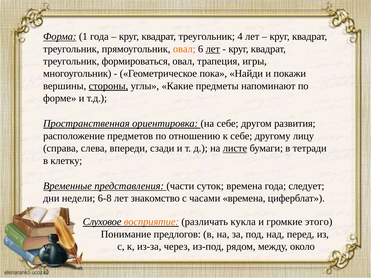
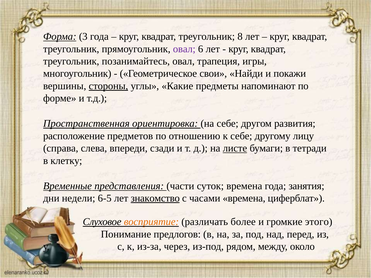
1: 1 -> 3 (83, 37)
4: 4 -> 8 (240, 37)
овал colour: orange -> purple (184, 49)
лет underline: present -> none (213, 49)
формироваться: формироваться -> позанимайтесь (136, 61)
пока: пока -> свои (213, 74)
следует: следует -> занятия (306, 186)
6-8: 6-8 -> 6-5 (105, 198)
знакомство underline: none -> present (155, 198)
кукла: кукла -> более (243, 222)
